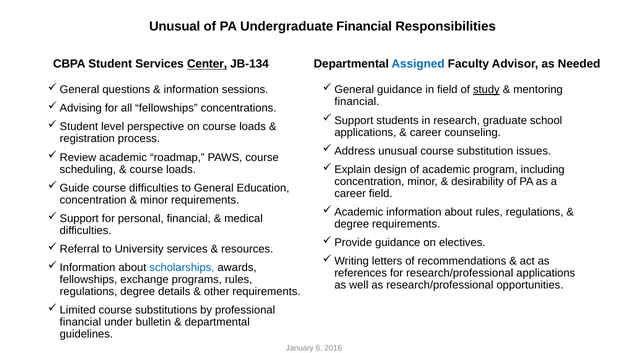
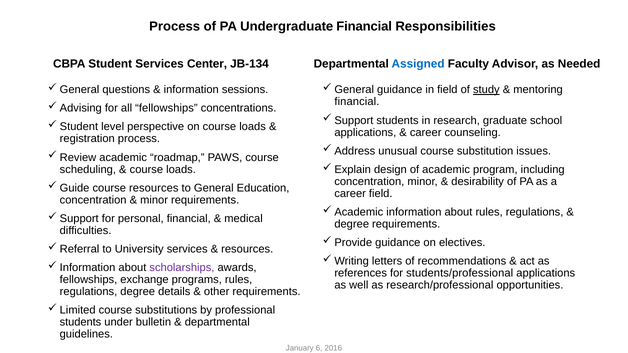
Unusual: Unusual -> Process (175, 26)
Center underline: present -> none (207, 64)
course difficulties: difficulties -> resources (154, 188)
scholarships colour: blue -> purple (182, 268)
for research/professional: research/professional -> students/professional (460, 273)
financial: financial -> students (80, 322)
